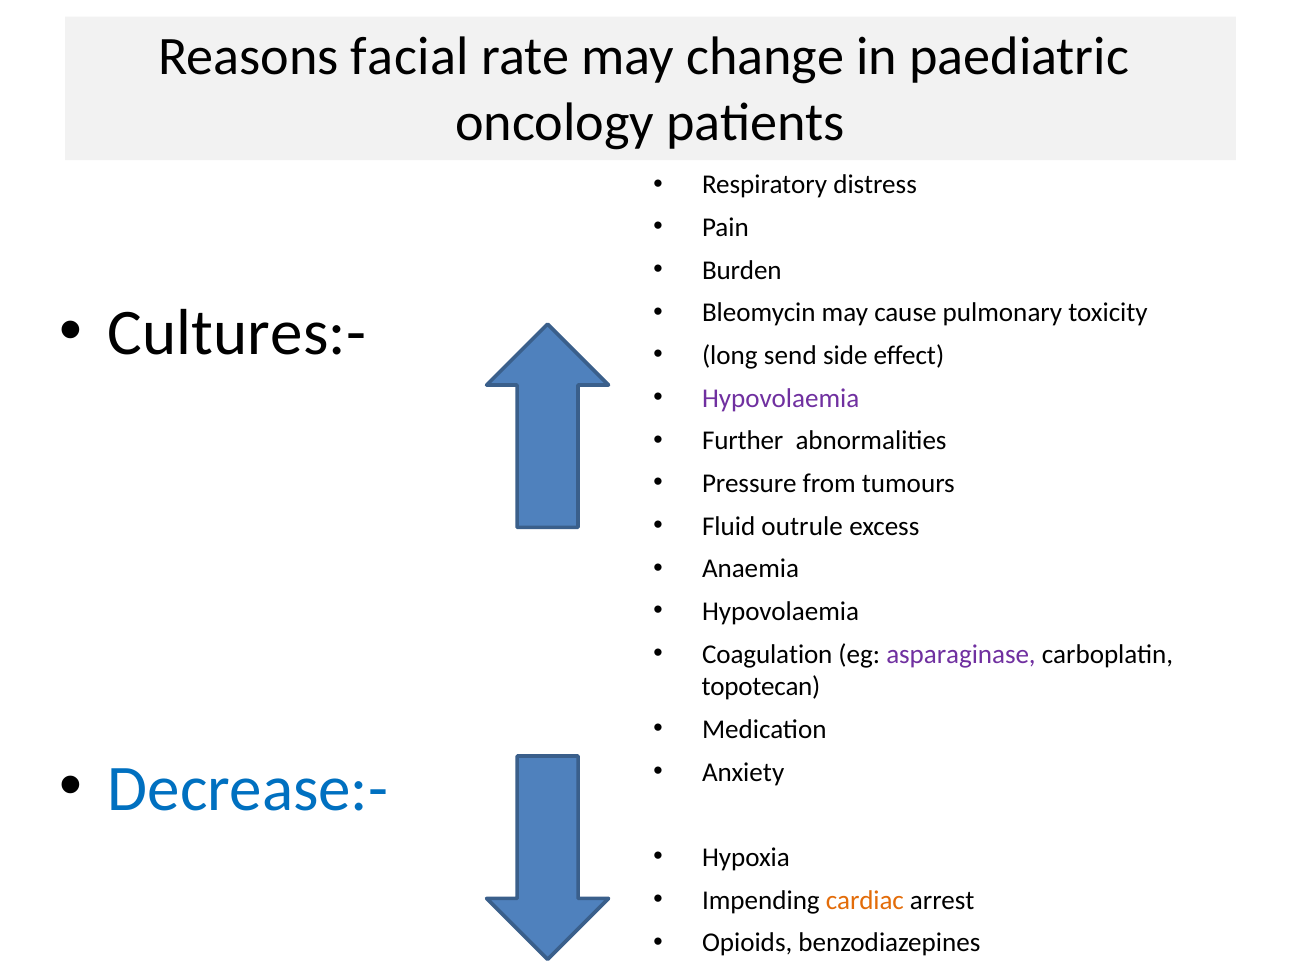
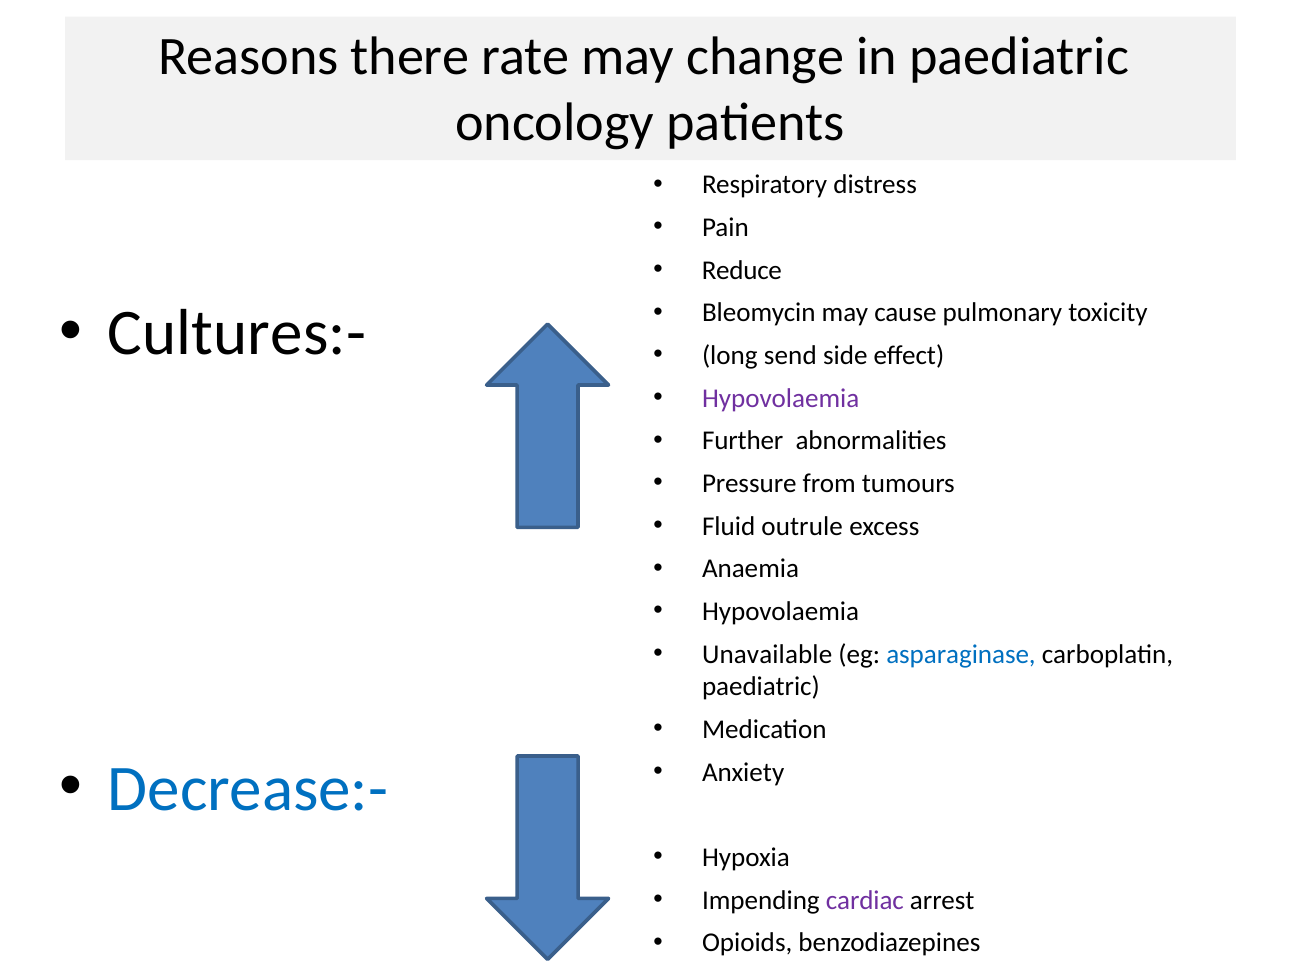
facial: facial -> there (410, 57)
Burden: Burden -> Reduce (742, 270)
Coagulation: Coagulation -> Unavailable (767, 654)
asparaginase colour: purple -> blue (961, 654)
topotecan: topotecan -> paediatric (761, 687)
cardiac colour: orange -> purple (865, 900)
